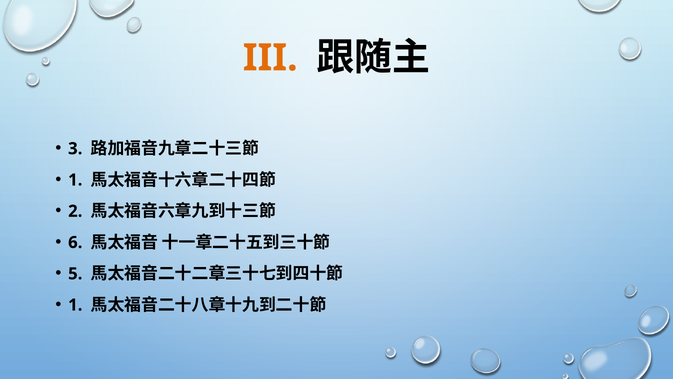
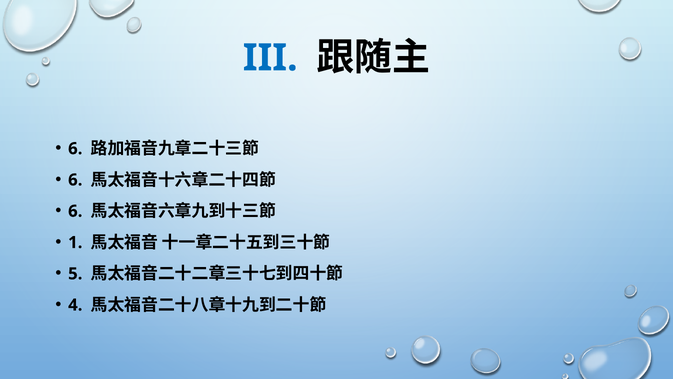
III colour: orange -> blue (270, 58)
3: 3 -> 6 (75, 148)
1: 1 -> 6 (75, 180)
2: 2 -> 6 (75, 211)
6: 6 -> 1 (75, 242)
1: 1 -> 4 (75, 305)
